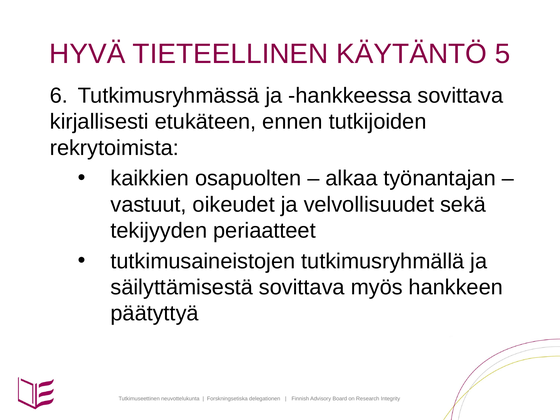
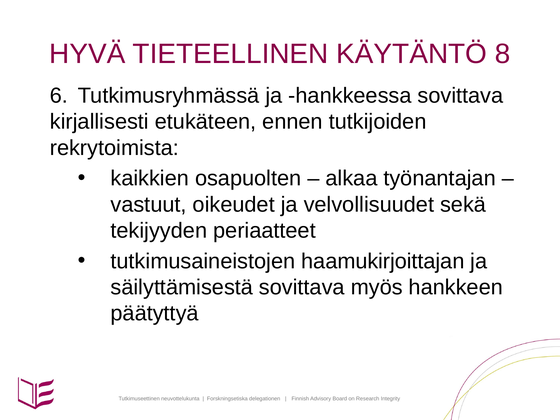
5: 5 -> 8 (503, 54)
tutkimusryhmällä: tutkimusryhmällä -> haamukirjoittajan (383, 261)
